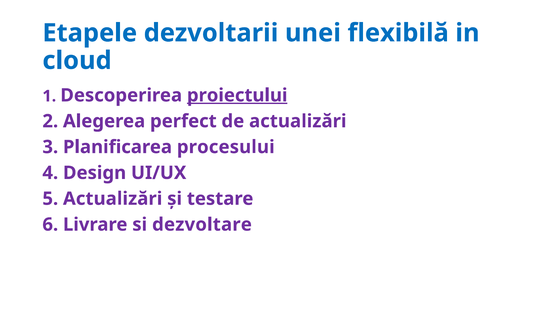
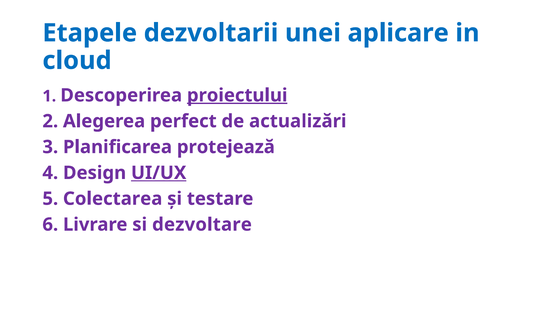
flexibilă: flexibilă -> aplicare (398, 33)
procesului: procesului -> protejează (226, 147)
UI/UX underline: none -> present (159, 173)
Actualizări: Actualizări -> Colectarea (113, 199)
